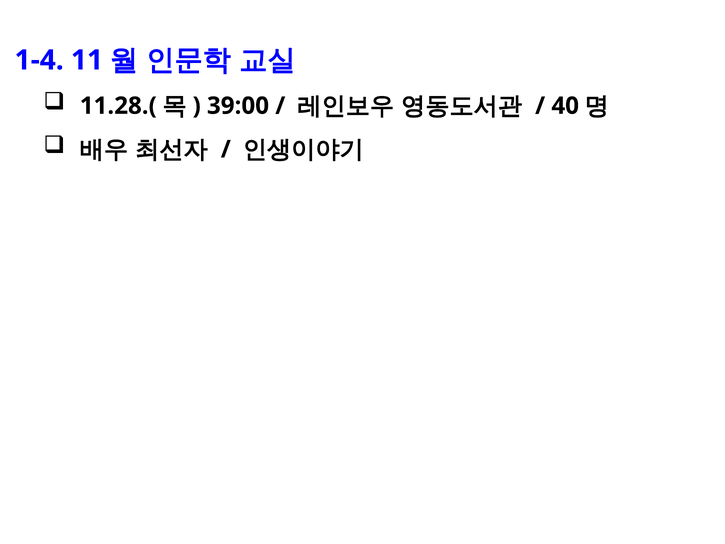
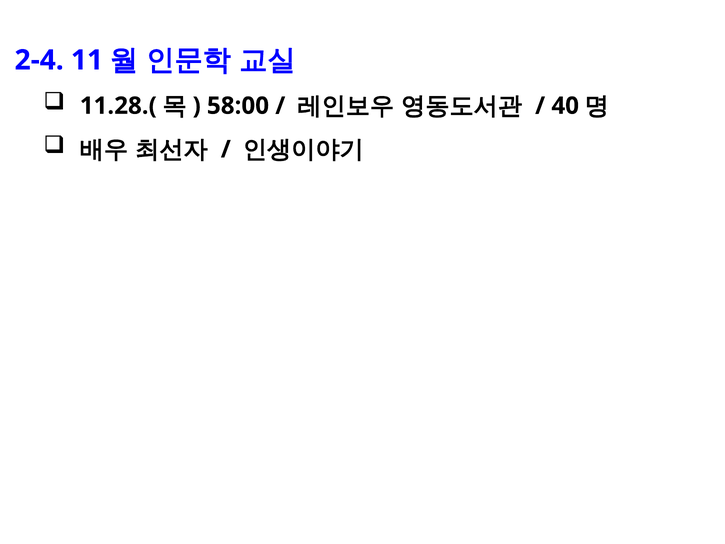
1-4: 1-4 -> 2-4 (39, 60)
39:00: 39:00 -> 58:00 (238, 106)
